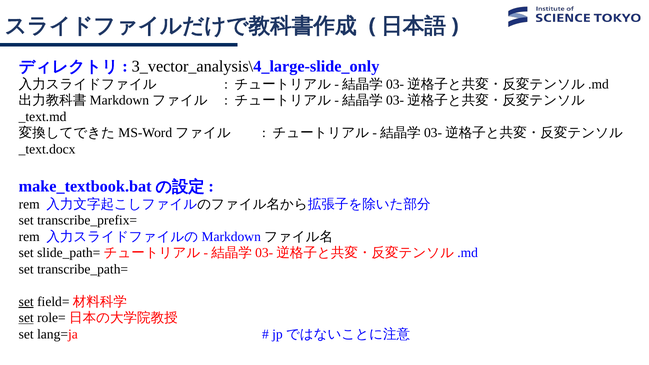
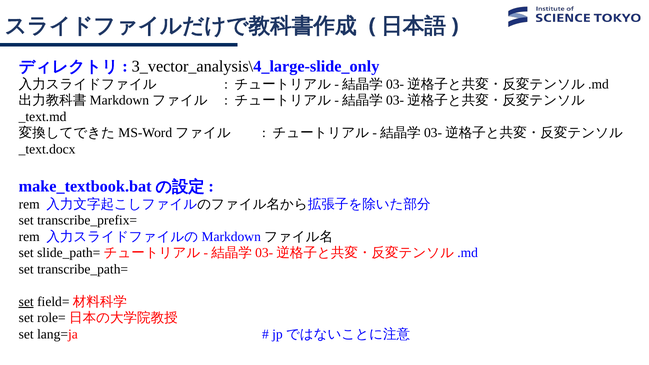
set underline: present -> none (26, 318)
